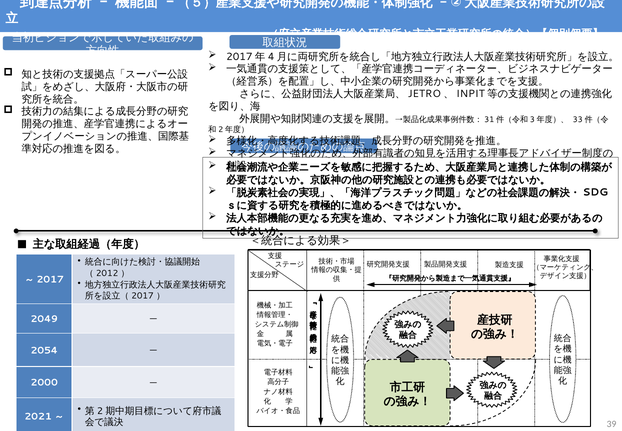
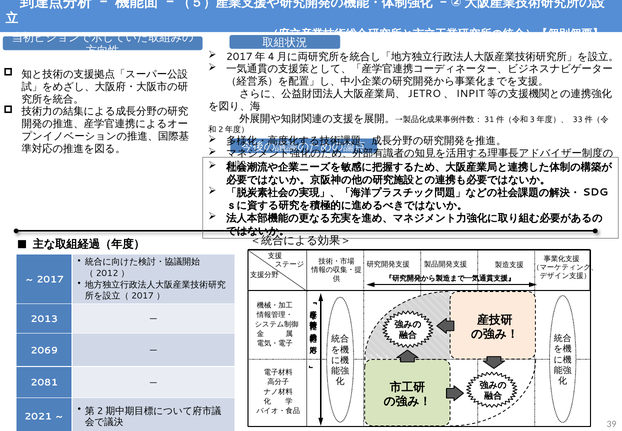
2049: 2049 -> 2013 (44, 319)
2054: 2054 -> 2069 (44, 350)
2000: 2000 -> 2081 (44, 382)
